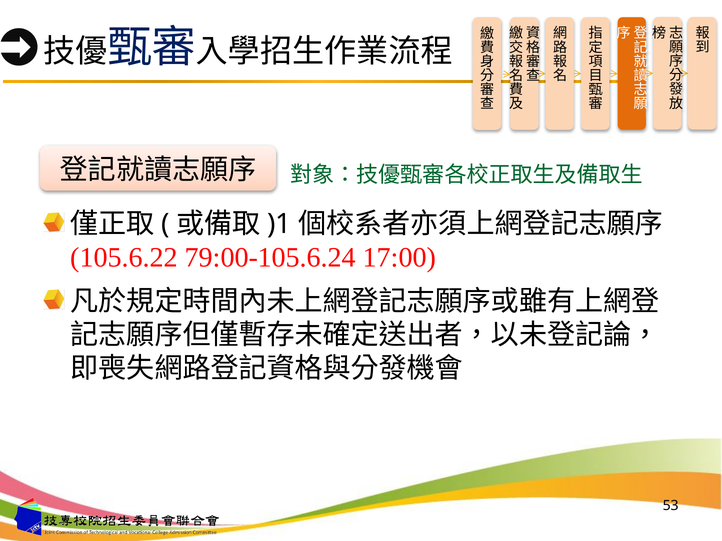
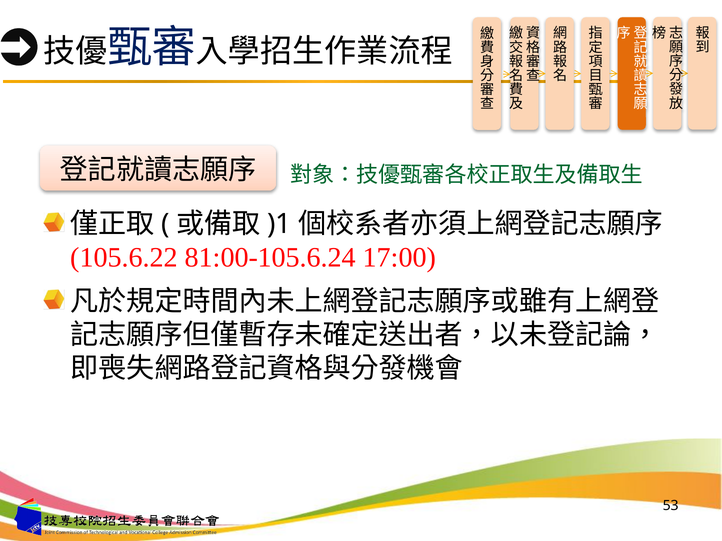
79:00-105.6.24: 79:00-105.6.24 -> 81:00-105.6.24 (270, 258)
